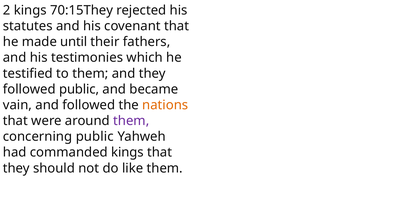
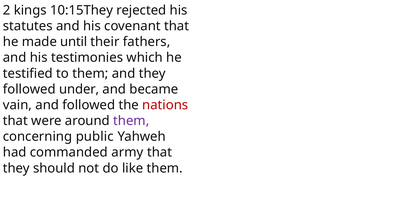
70:15They: 70:15They -> 10:15They (82, 10)
followed public: public -> under (79, 89)
nations colour: orange -> red (165, 105)
commanded kings: kings -> army (127, 152)
